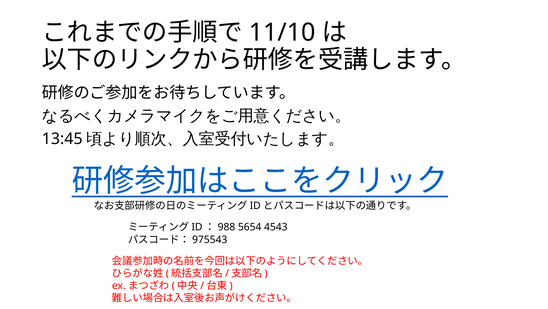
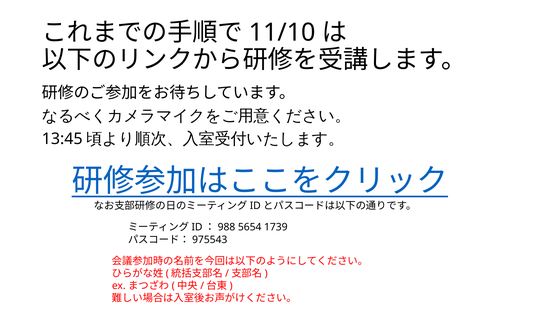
4543: 4543 -> 1739 (276, 227)
